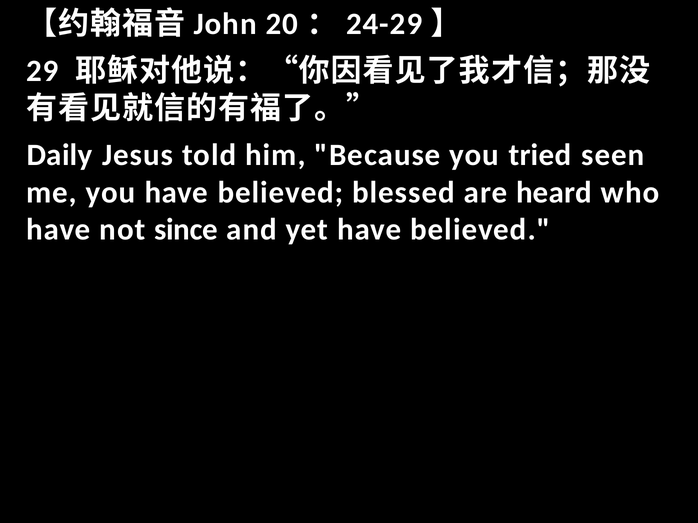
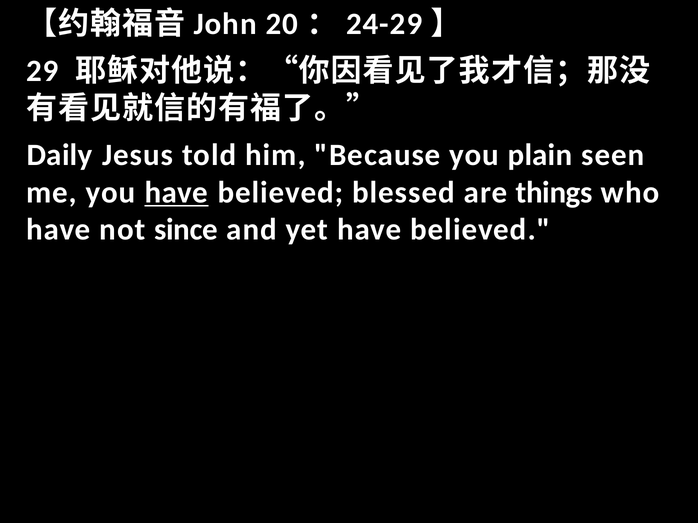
tried: tried -> plain (540, 155)
have underline: none -> present (176, 193)
heard: heard -> things (554, 193)
